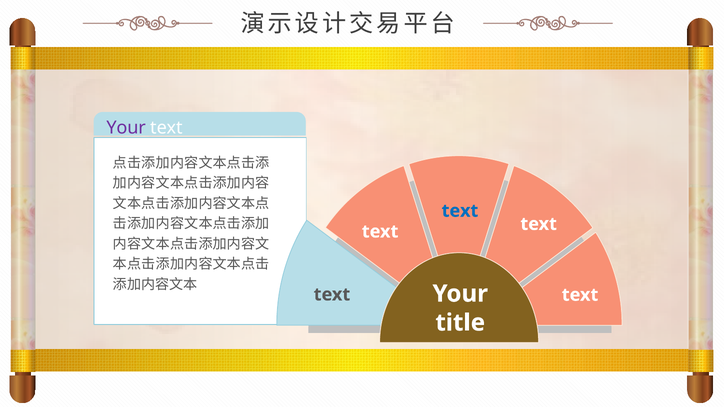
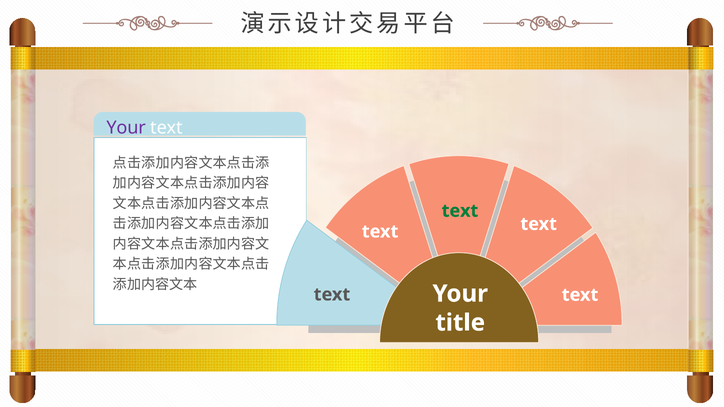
text colour: blue -> green (460, 211)
